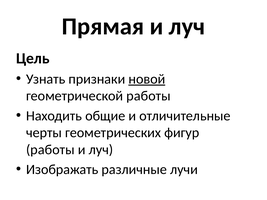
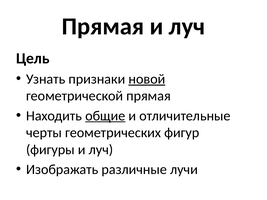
геометрической работы: работы -> прямая (149, 96)
общие underline: none -> present (105, 116)
работы: работы -> фигуры (50, 150)
